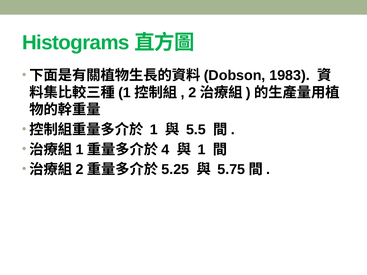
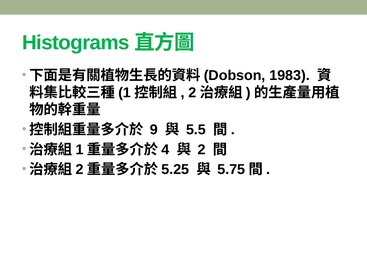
1: 1 -> 9 (154, 130)
1: 1 -> 2 (202, 150)
